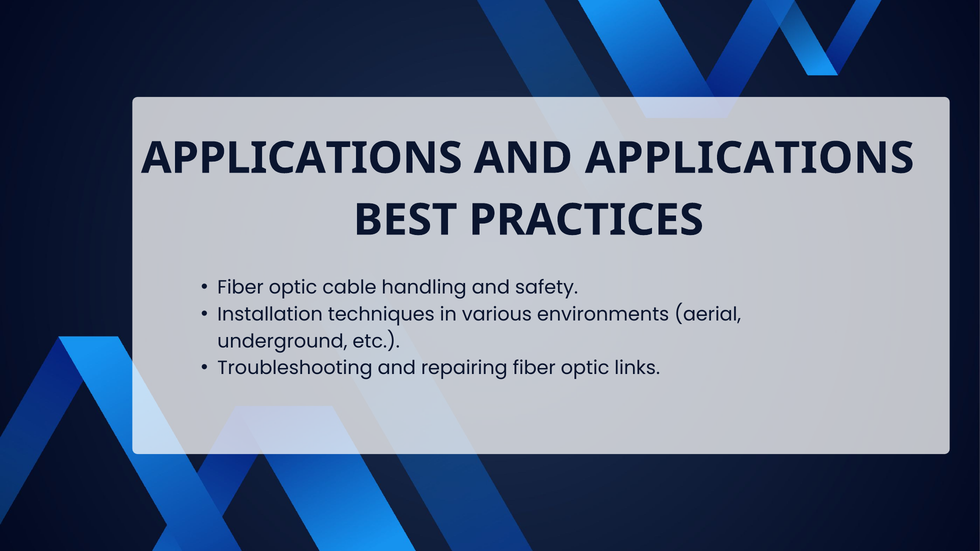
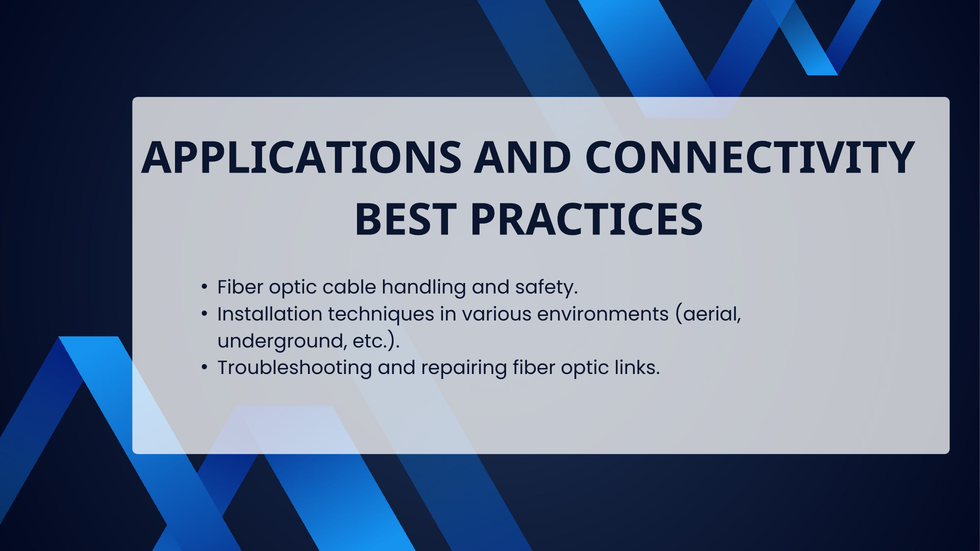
AND APPLICATIONS: APPLICATIONS -> CONNECTIVITY (750, 158)
